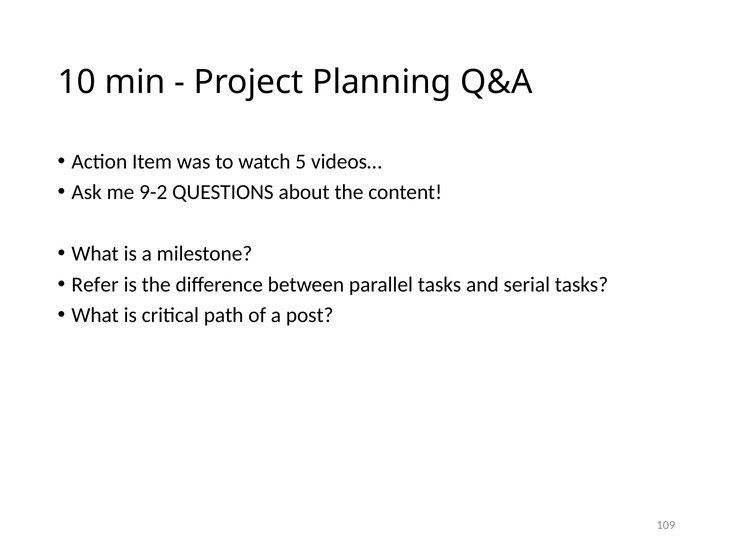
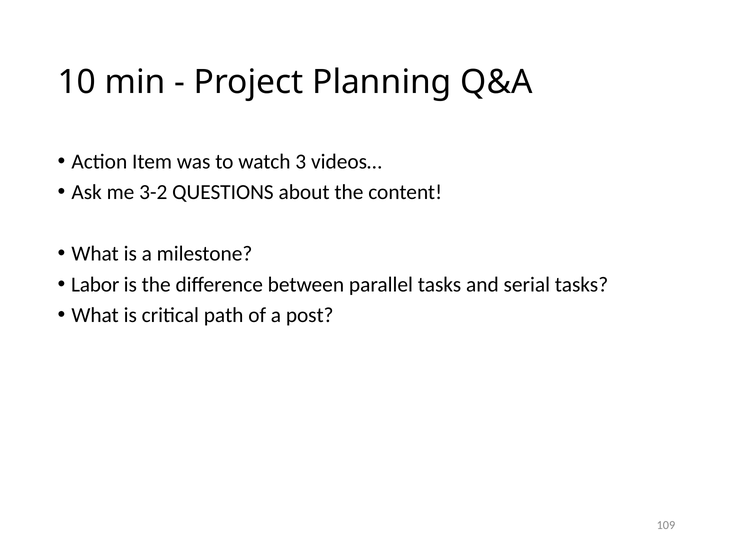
5: 5 -> 3 (301, 161)
9-2: 9-2 -> 3-2 (153, 192)
Refer: Refer -> Labor (95, 284)
